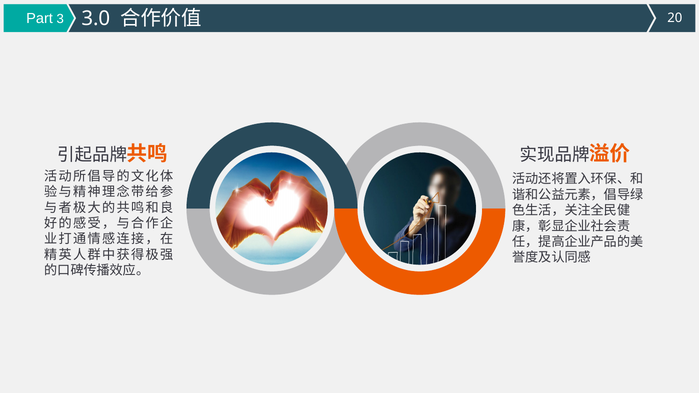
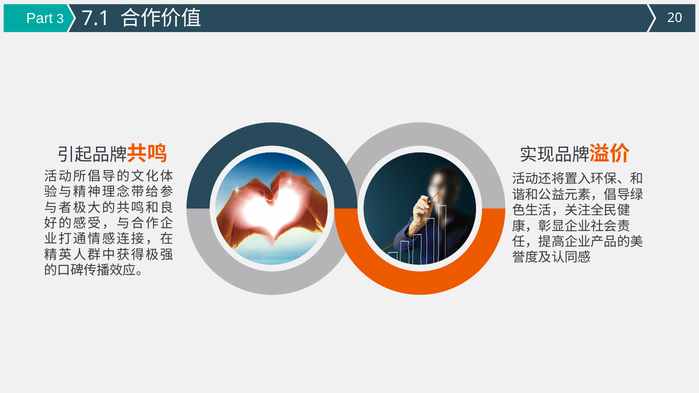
3.0: 3.0 -> 7.1 (96, 19)
